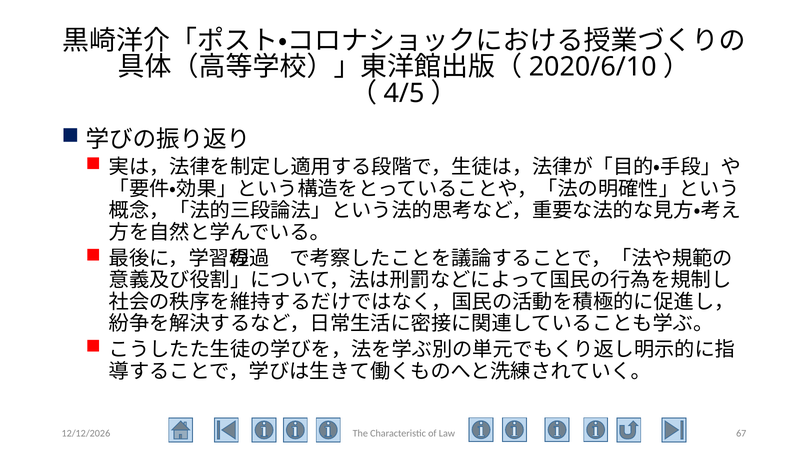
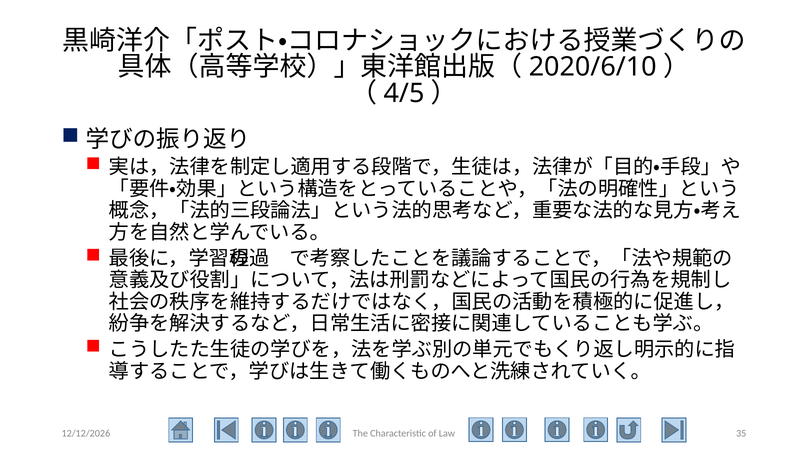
67: 67 -> 35 (741, 434)
